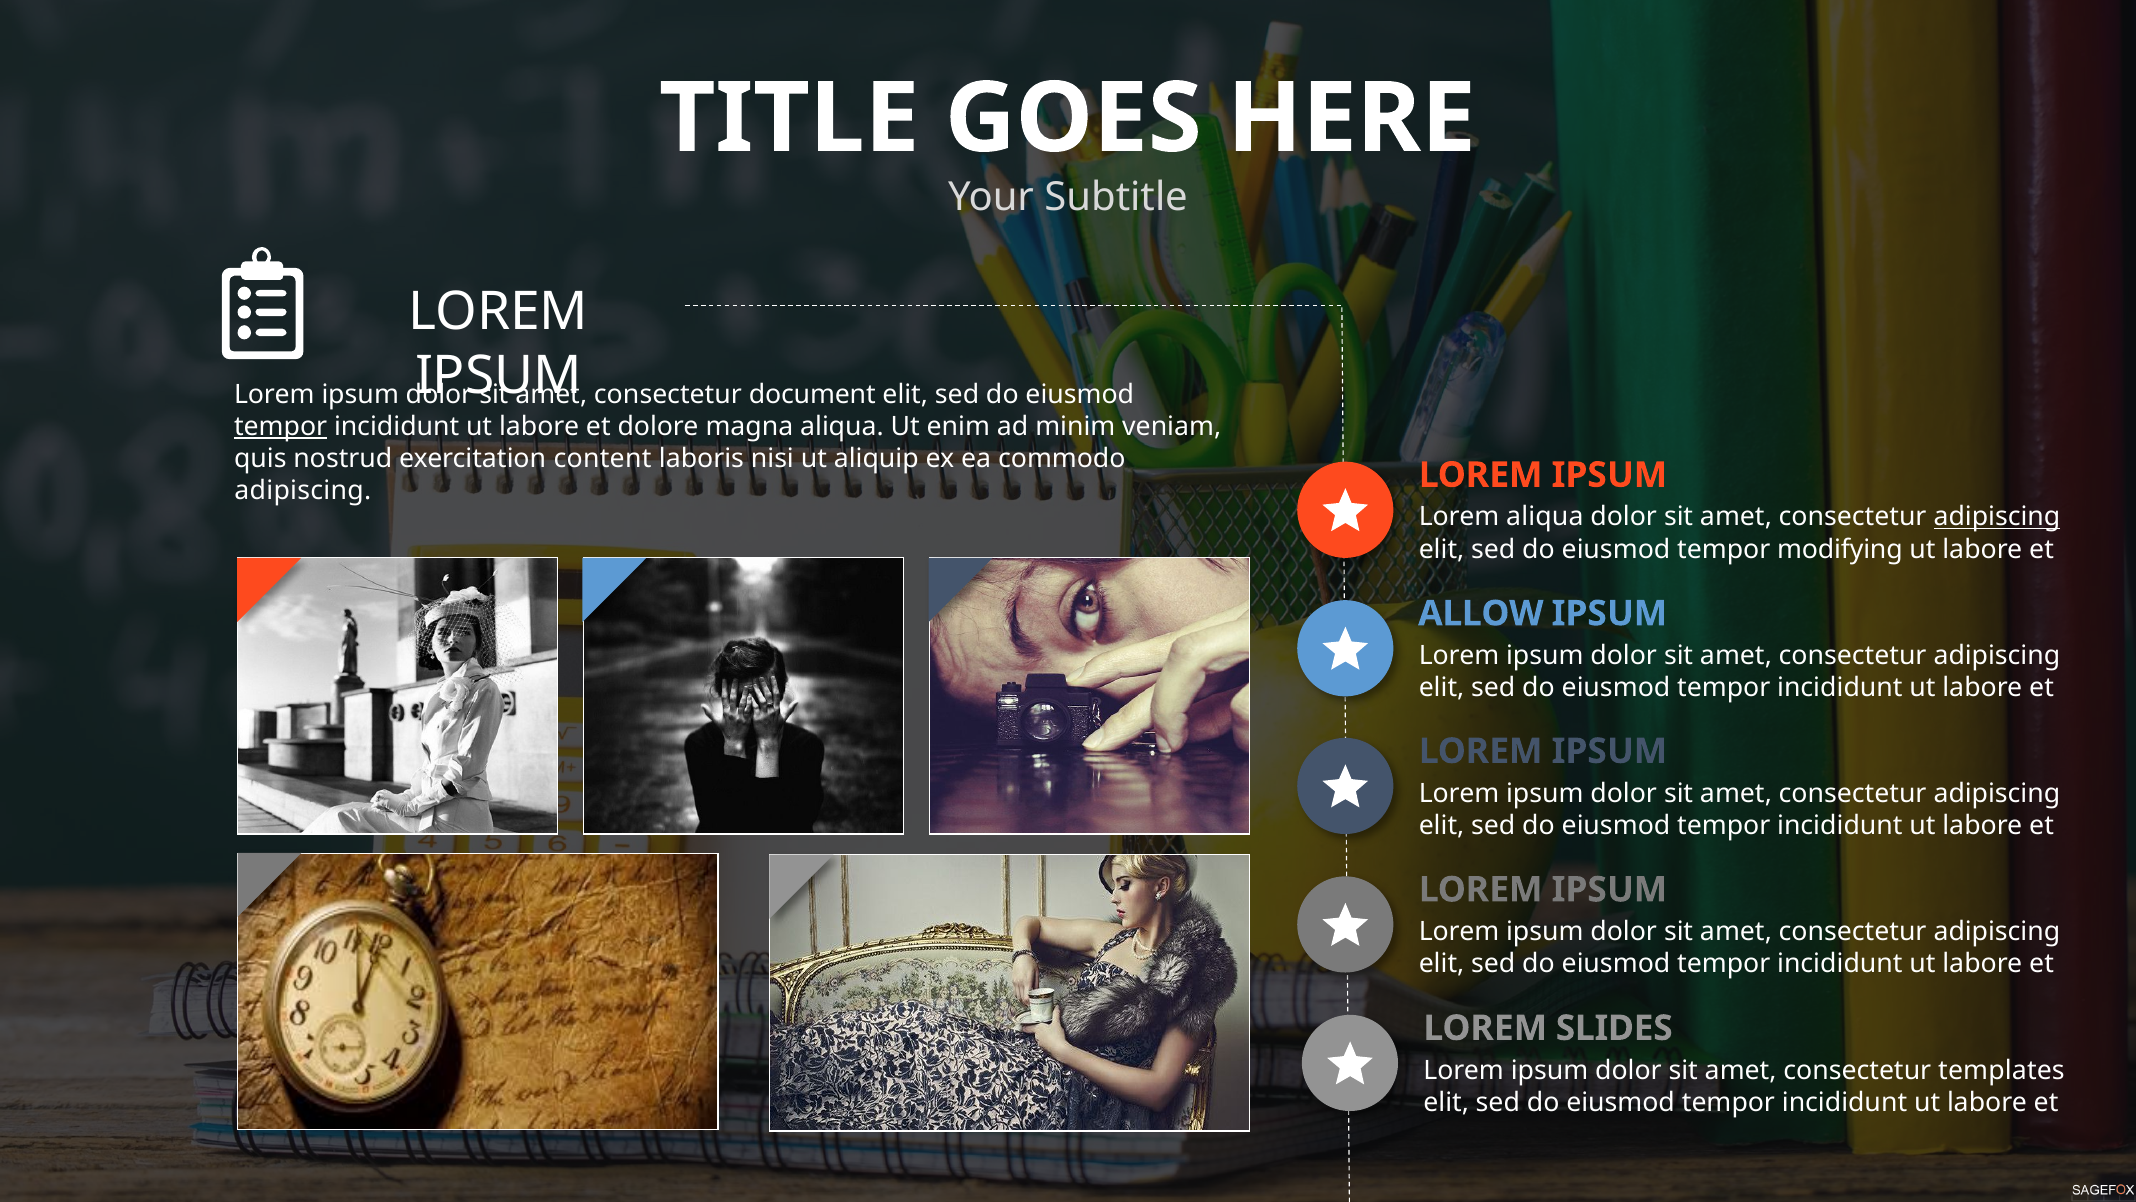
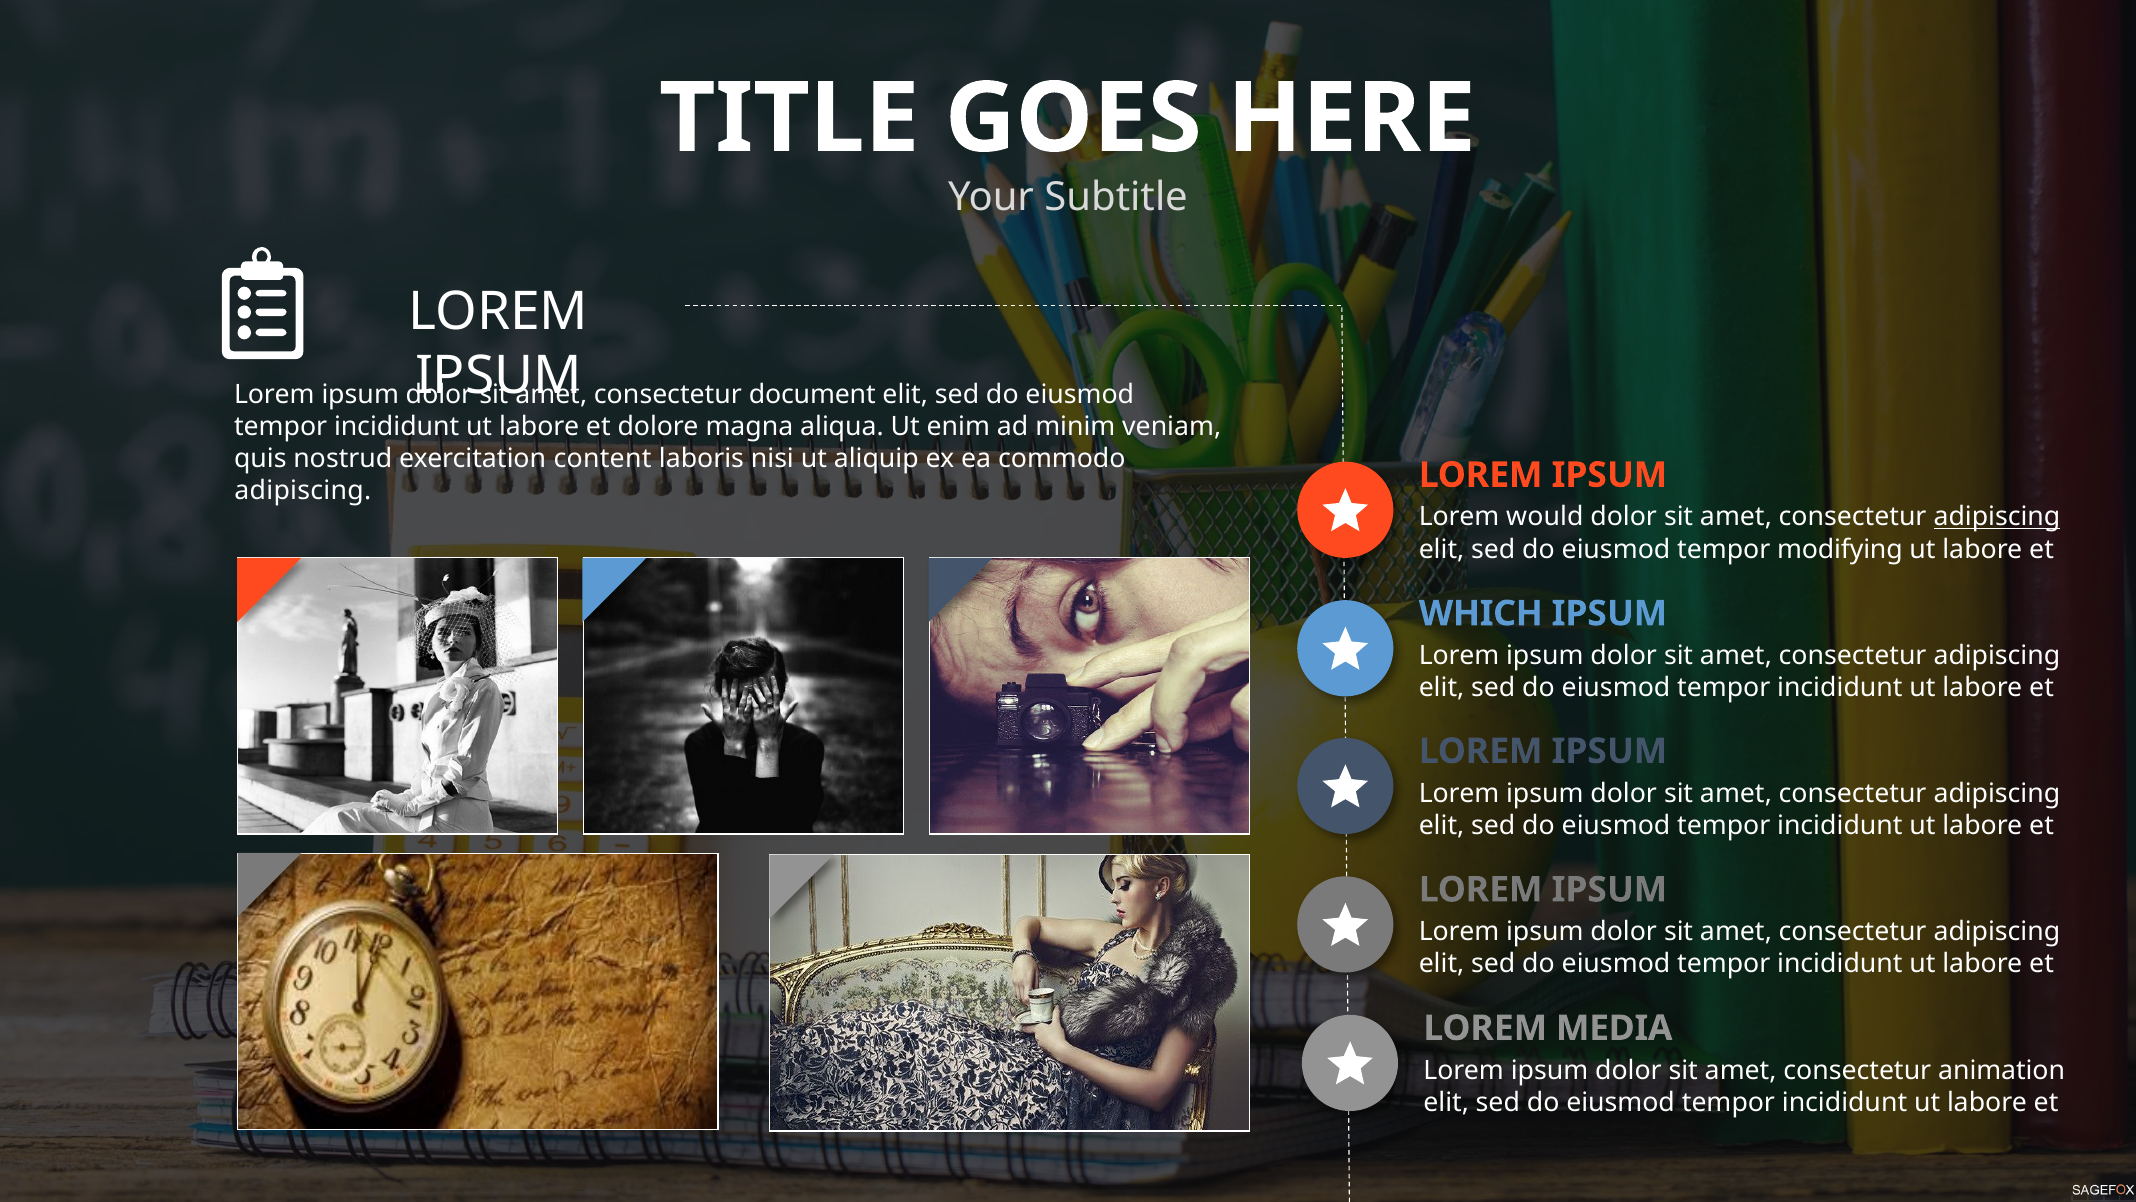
tempor underline: present -> none (281, 426)
Lorem aliqua: aliqua -> would (1545, 517)
ALLOW: ALLOW -> WHICH (1481, 613)
SLIDES: SLIDES -> MEDIA (1614, 1028)
templates: templates -> animation (2002, 1070)
